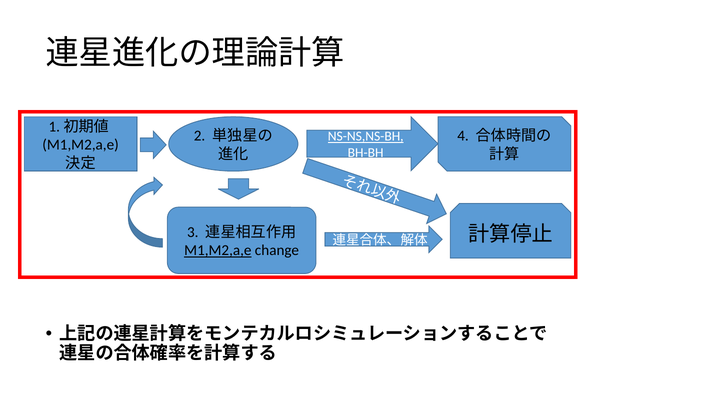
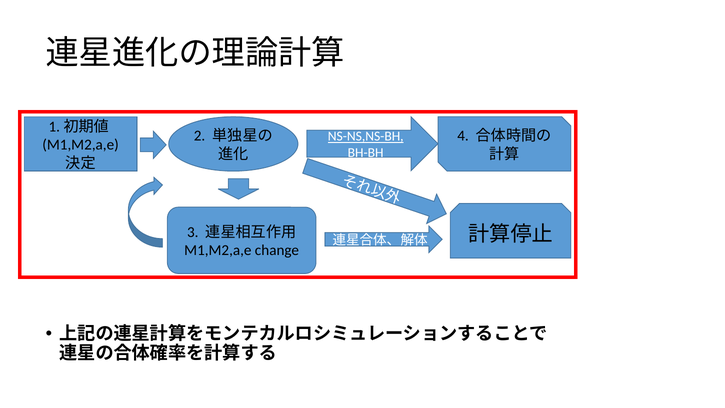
M1,M2,a,e underline: present -> none (218, 250)
